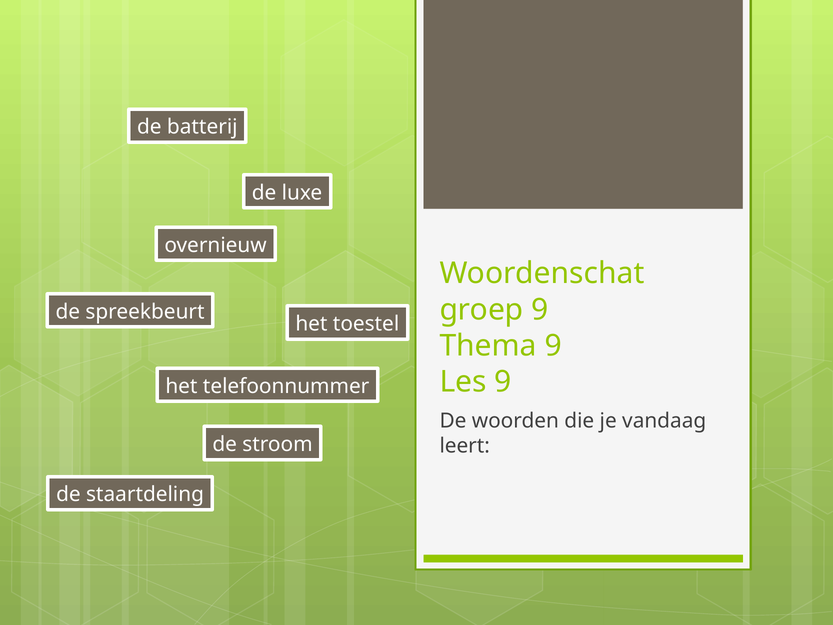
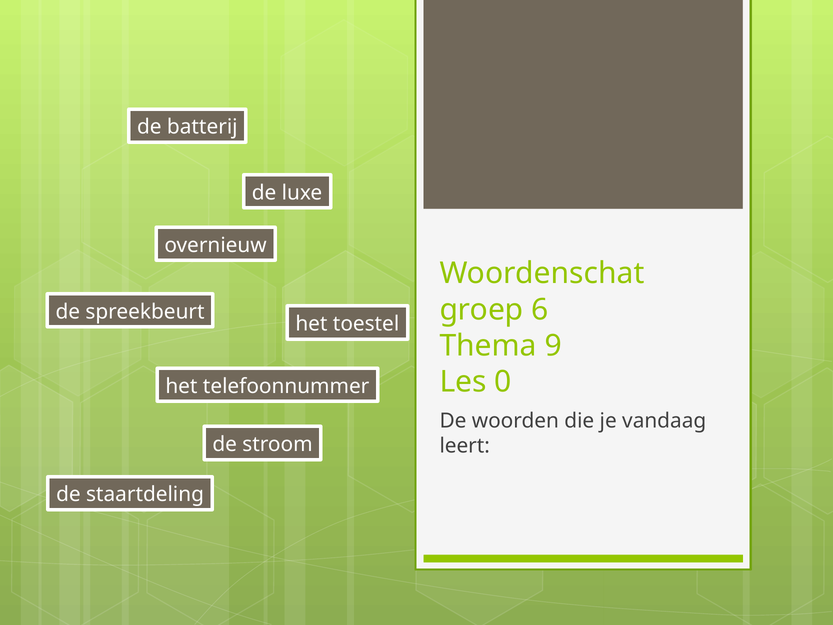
groep 9: 9 -> 6 (540, 310)
Les 9: 9 -> 0 (503, 382)
